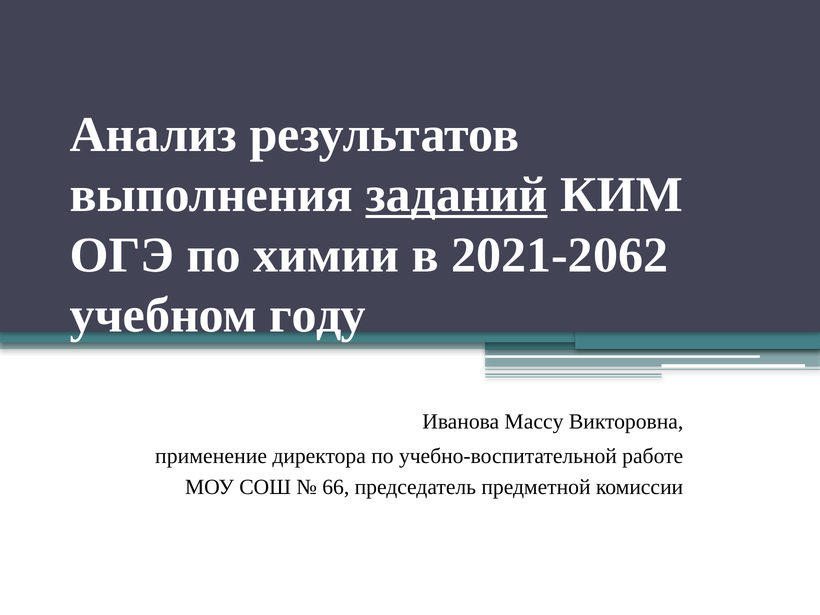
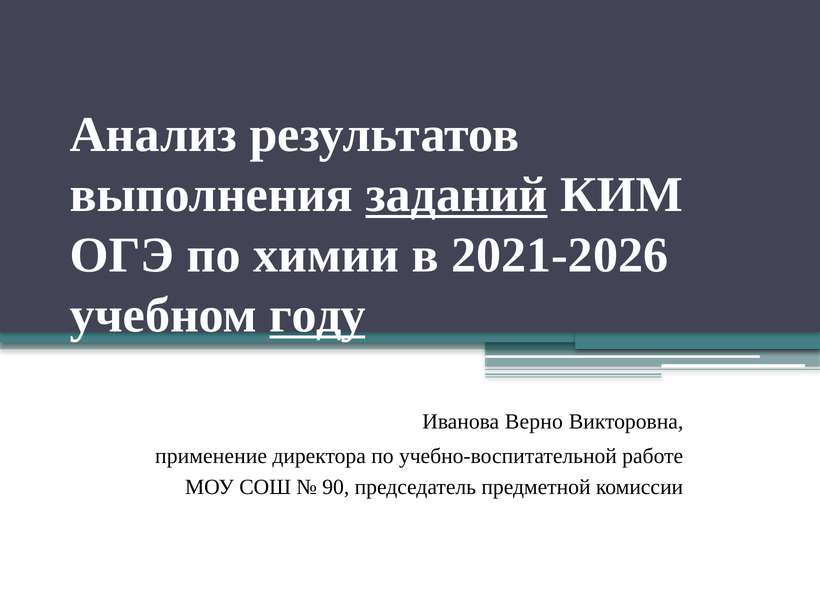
2021-2062: 2021-2062 -> 2021-2026 (560, 255)
году underline: none -> present (318, 315)
Массу: Массу -> Верно (534, 422)
66: 66 -> 90 (336, 487)
